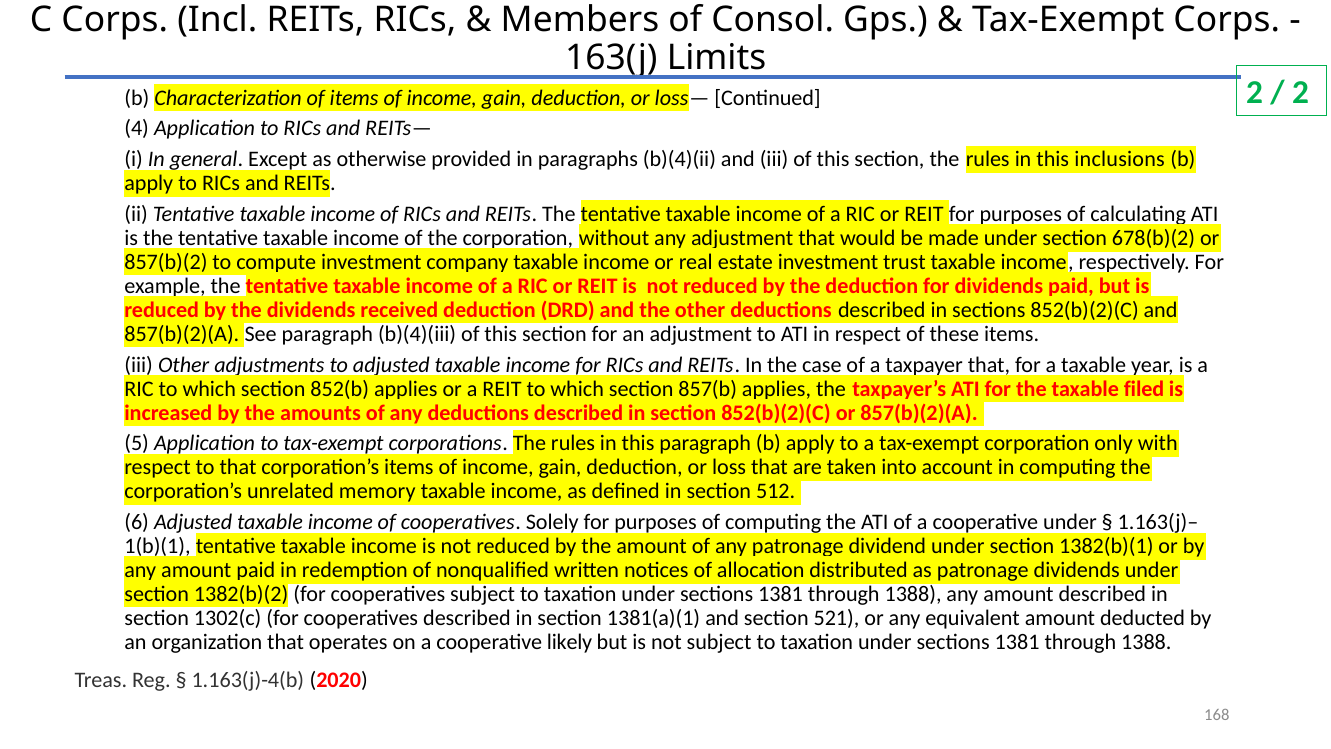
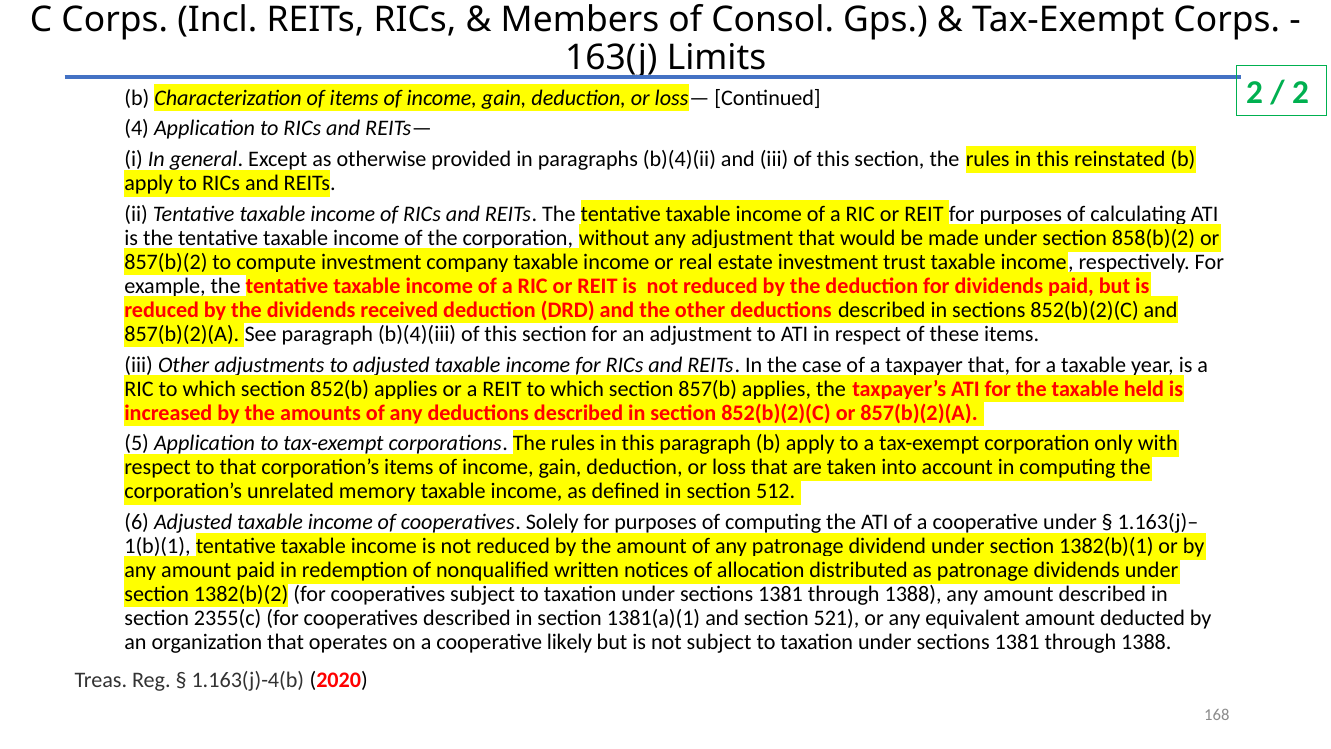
inclusions: inclusions -> reinstated (1120, 159)
678(b)(2: 678(b)(2 -> 858(b)(2 (1154, 238)
filed: filed -> held (1144, 389)
1302(c: 1302(c -> 2355(c (228, 618)
